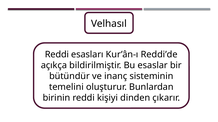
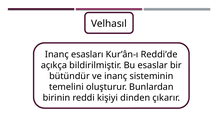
Reddi: Reddi -> Inanç (57, 55)
